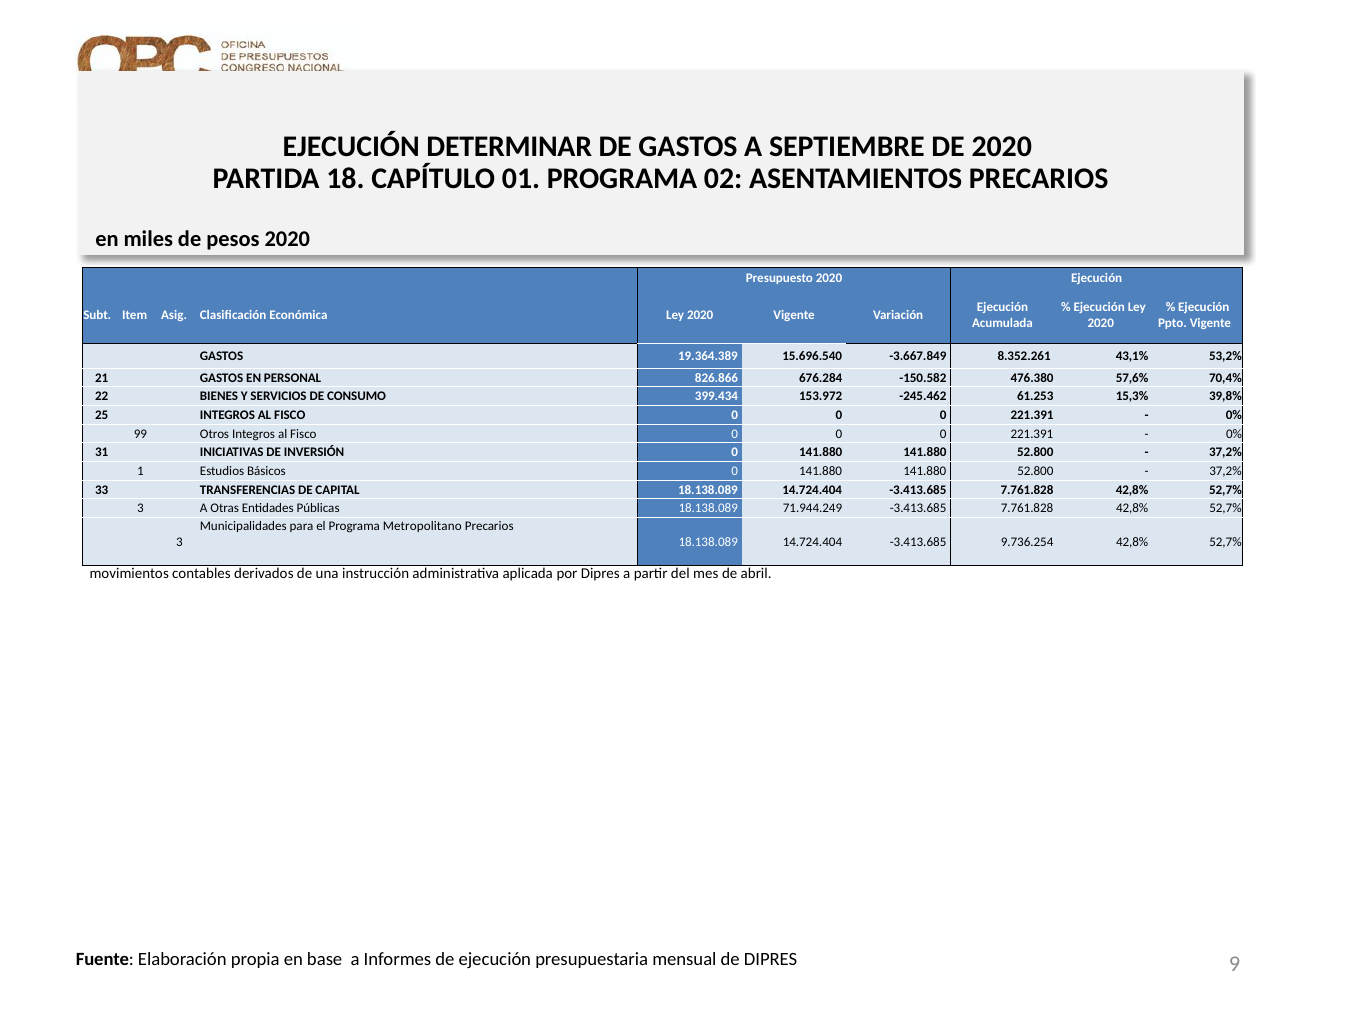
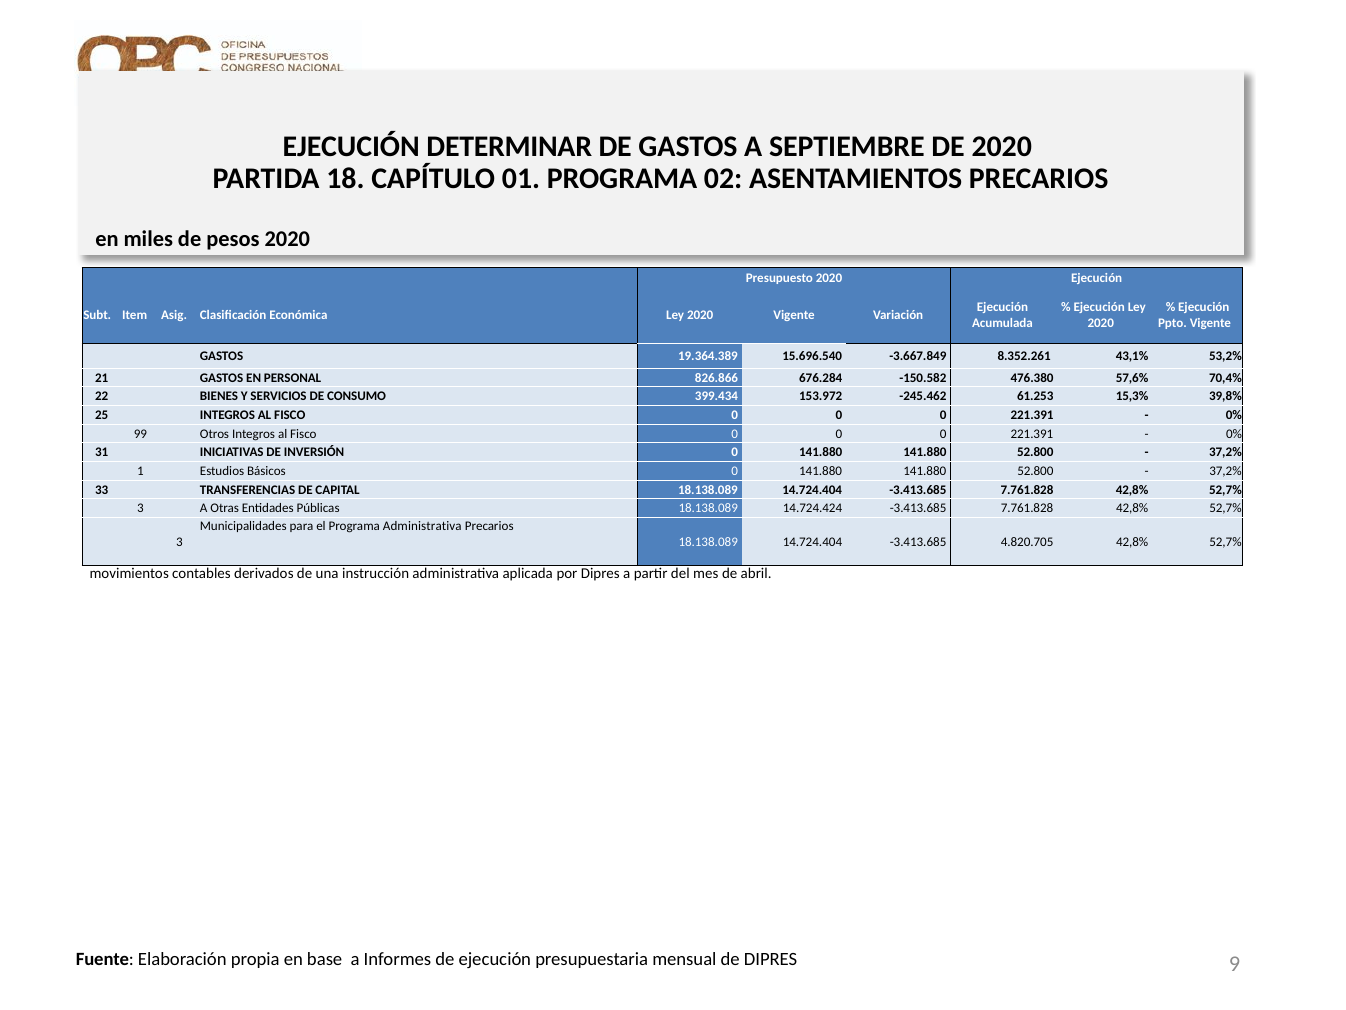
71.944.249: 71.944.249 -> 14.724.424 (813, 508)
Programa Metropolitano: Metropolitano -> Administrativa (422, 526)
9.736.254: 9.736.254 -> 4.820.705 (1027, 542)
